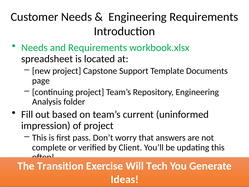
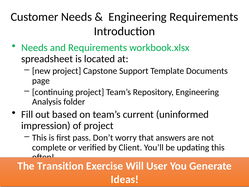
Tech: Tech -> User (157, 166)
